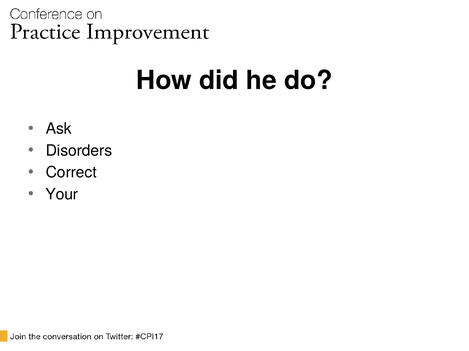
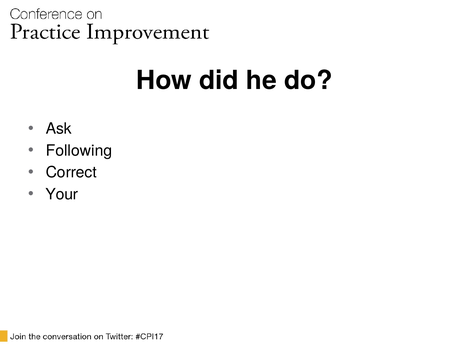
Disorders: Disorders -> Following (79, 151)
